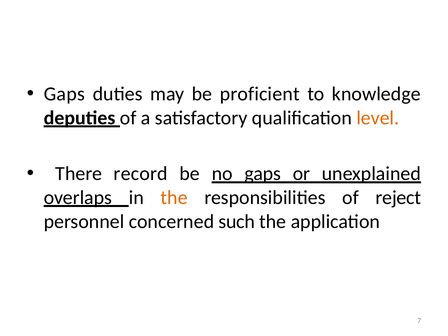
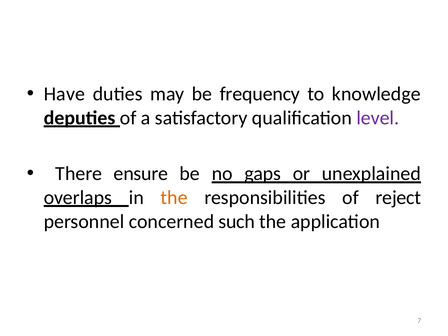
Gaps: Gaps -> Have (64, 94)
proficient: proficient -> frequency (260, 94)
level colour: orange -> purple (378, 118)
record: record -> ensure (141, 174)
